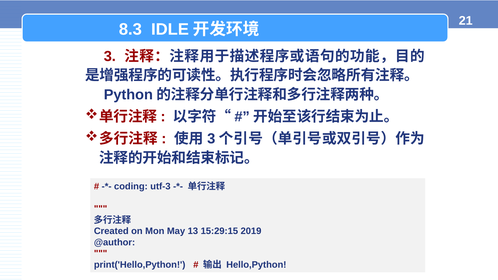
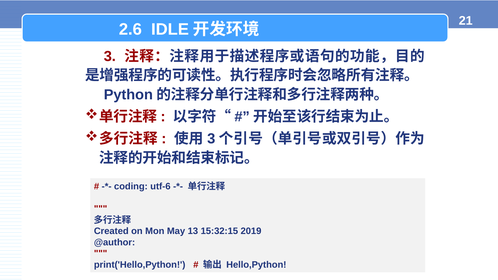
8.3: 8.3 -> 2.6 (130, 29)
utf-3: utf-3 -> utf-6 (160, 186)
15:29:15: 15:29:15 -> 15:32:15 (219, 231)
